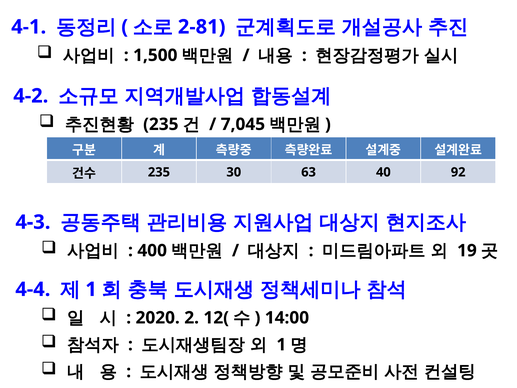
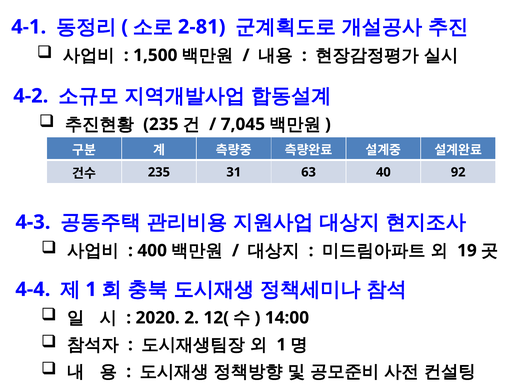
30: 30 -> 31 (234, 172)
